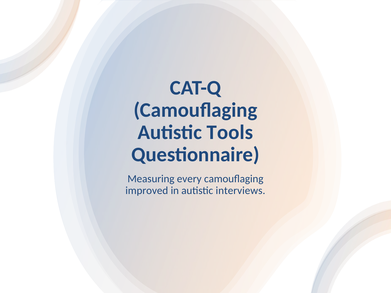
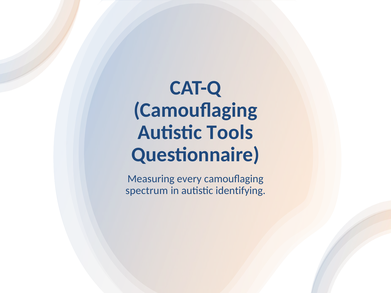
improved: improved -> spectrum (147, 191)
interviews: interviews -> identifying (241, 191)
